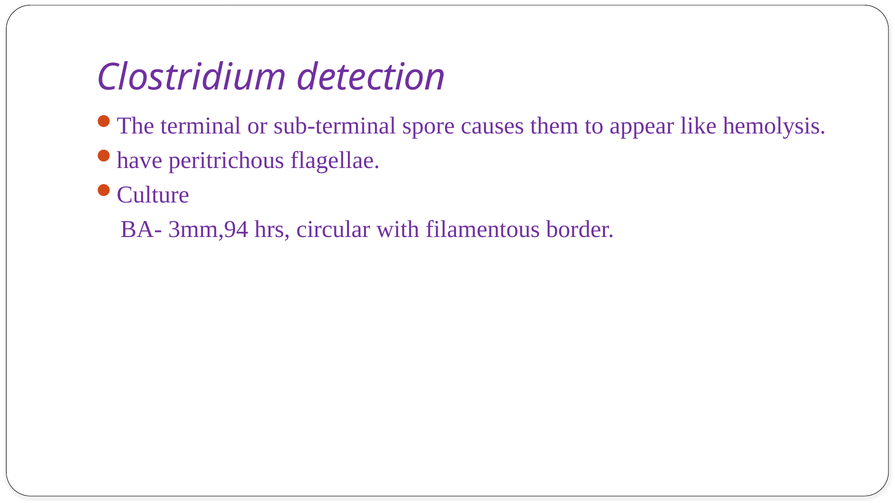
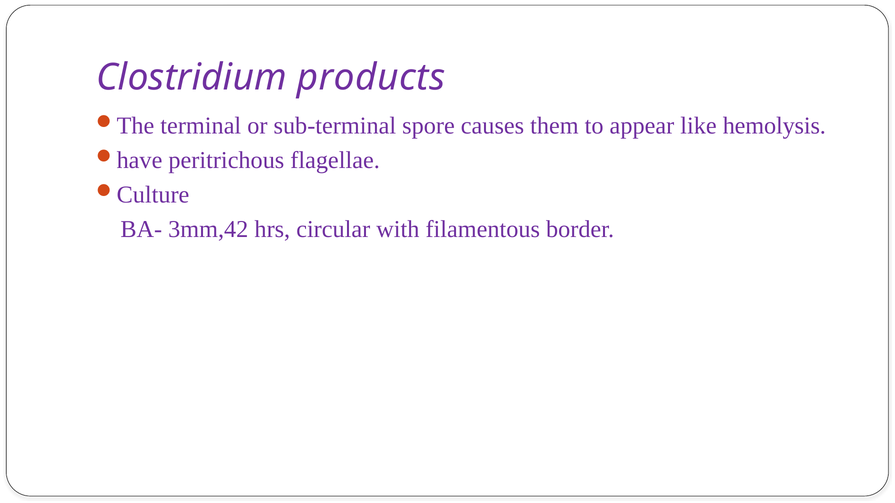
detection: detection -> products (371, 78)
3mm,94: 3mm,94 -> 3mm,42 (208, 229)
